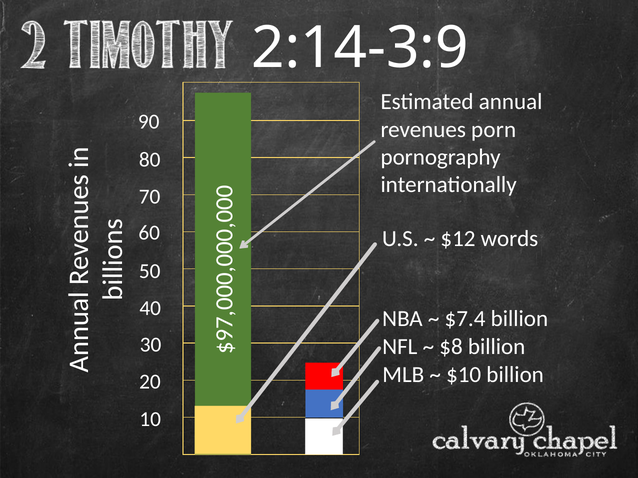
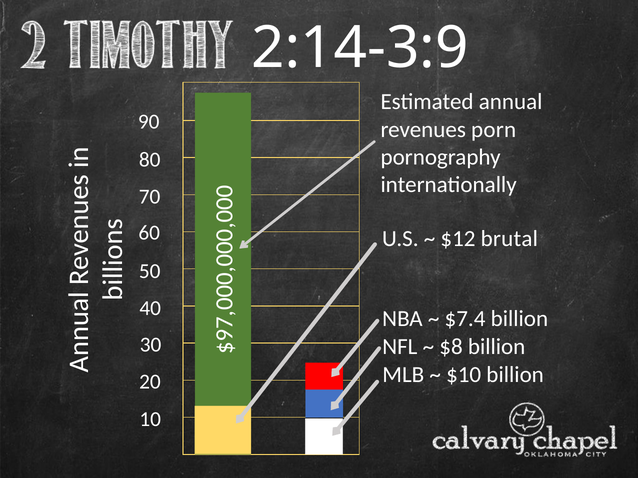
words: words -> brutal (509, 239)
